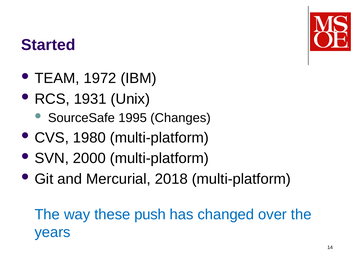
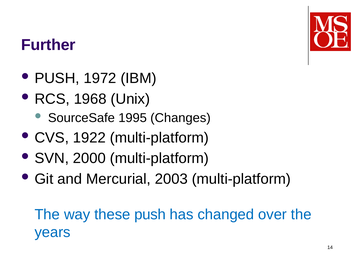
Started: Started -> Further (48, 45)
TEAM: TEAM -> PUSH (57, 78)
1931: 1931 -> 1968 (90, 99)
1980: 1980 -> 1922 (89, 137)
2018: 2018 -> 2003 (171, 179)
